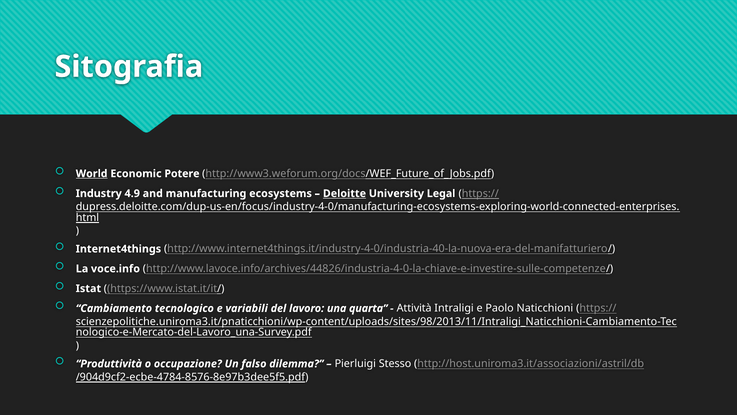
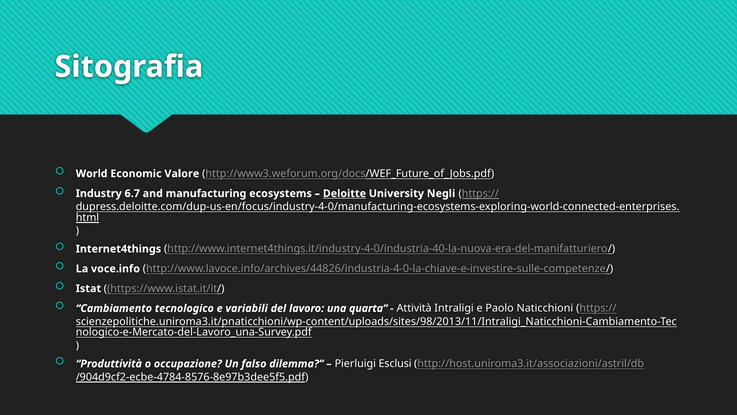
World underline: present -> none (92, 173)
Potere: Potere -> Valore (182, 173)
4.9: 4.9 -> 6.7 (132, 193)
Legal: Legal -> Negli (441, 193)
Stesso: Stesso -> Esclusi (395, 363)
